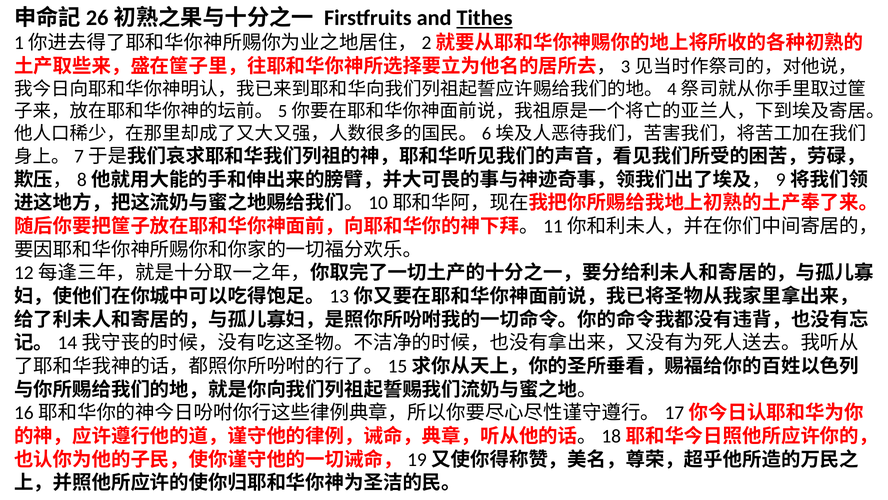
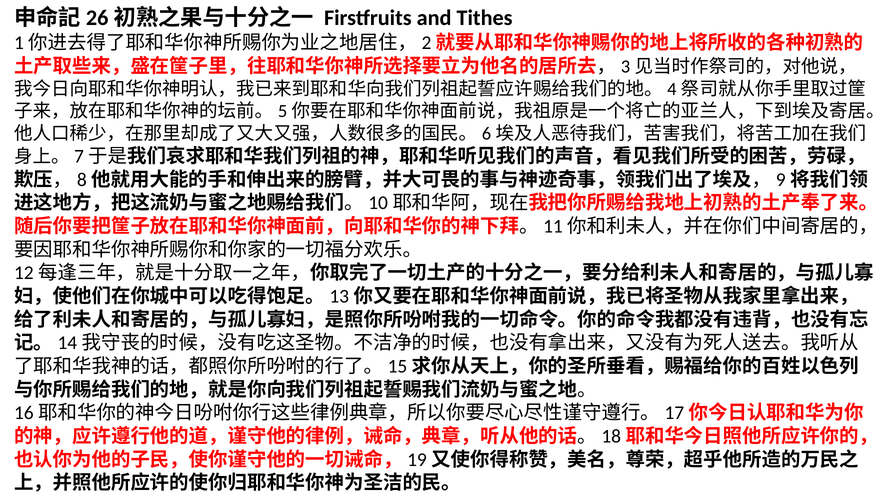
Tithes underline: present -> none (485, 18)
